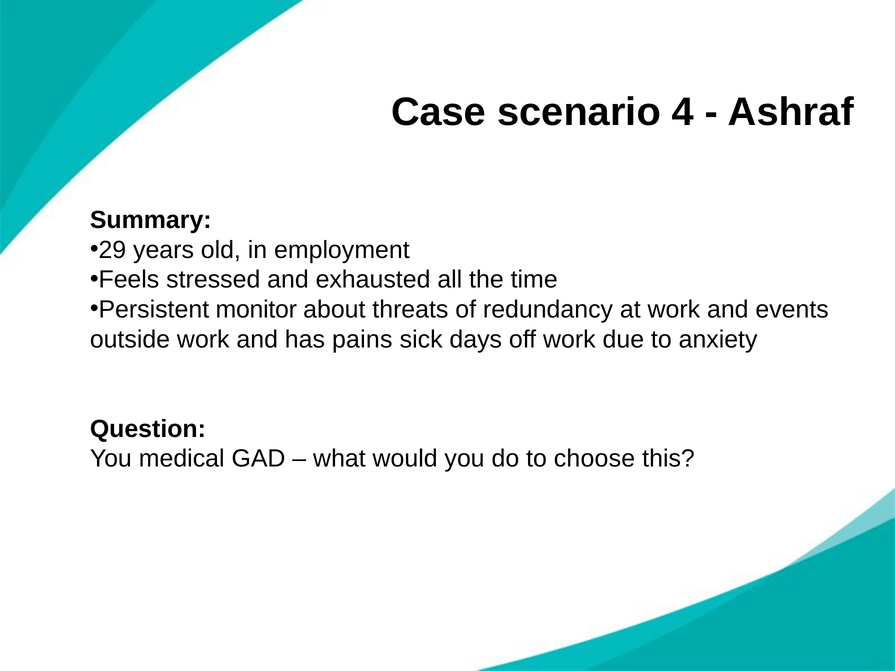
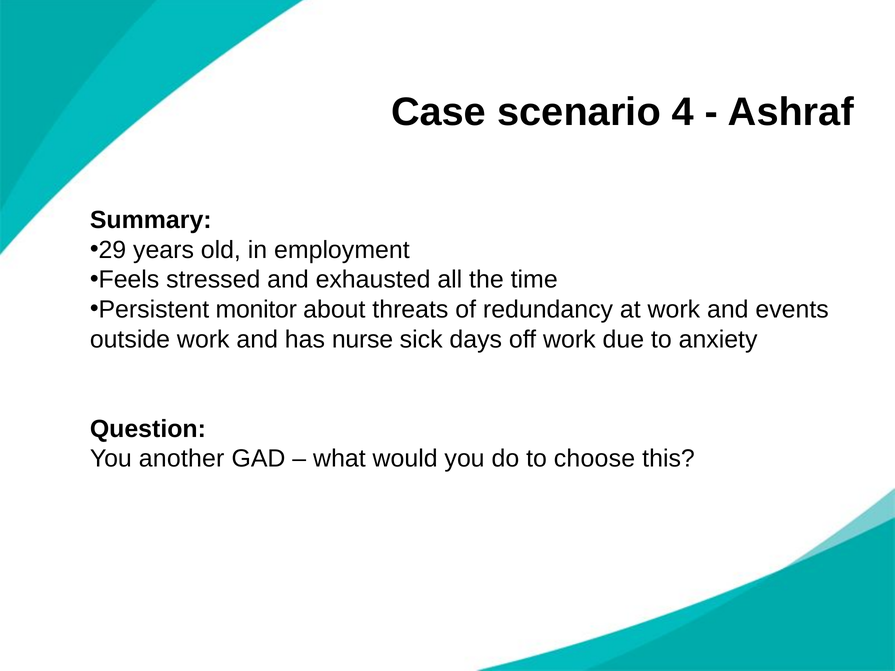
pains: pains -> nurse (362, 340)
medical: medical -> another (182, 459)
